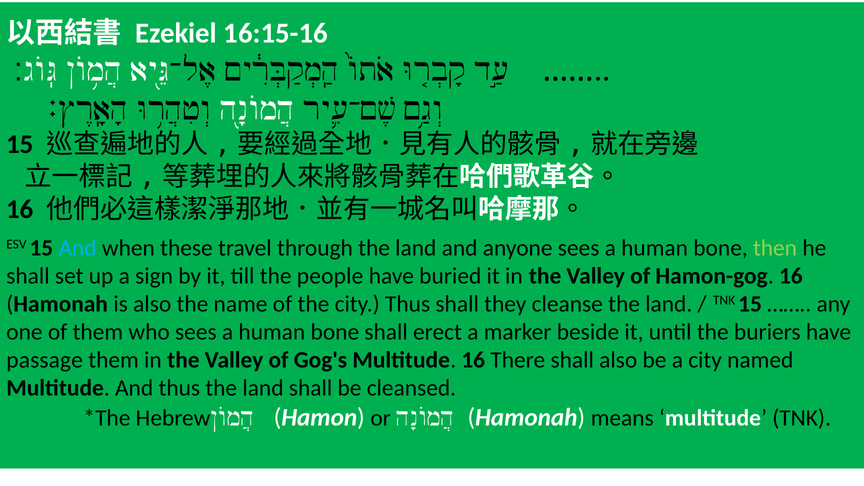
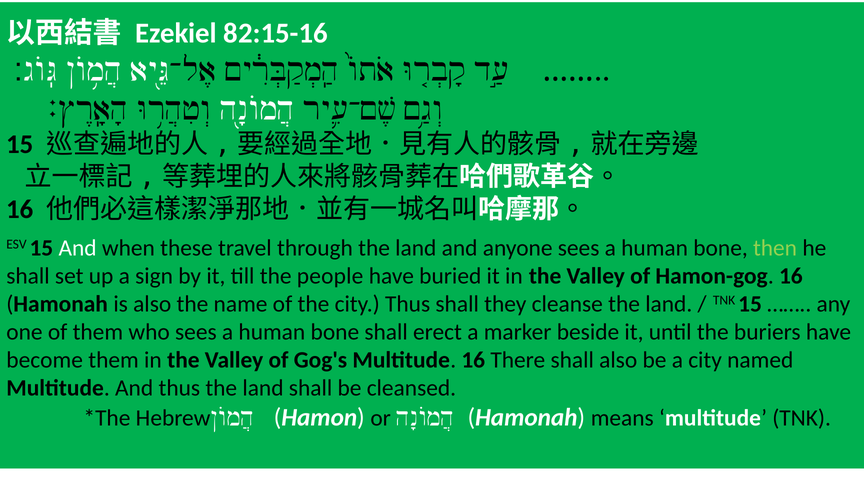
16:15-16: 16:15-16 -> 82:15-16 (276, 33)
And colour: light blue -> white (78, 248)
passage: passage -> become (45, 360)
